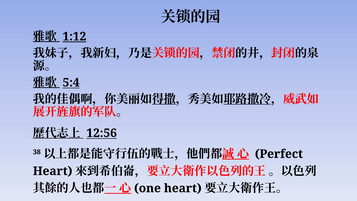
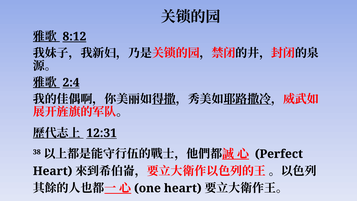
1:12: 1:12 -> 8:12 (74, 36)
5:4: 5:4 -> 2:4 (71, 82)
12:56: 12:56 -> 12:31 (102, 133)
